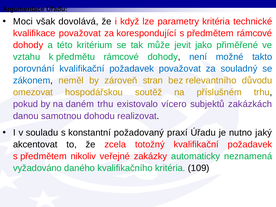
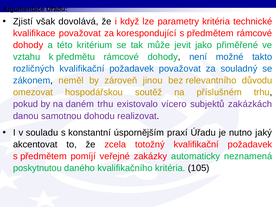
Moci: Moci -> Zjistí (23, 21)
porovnání: porovnání -> rozličných (34, 69)
stran: stran -> jinou (153, 81)
požadovaný: požadovaný -> úspornějším (139, 133)
nikoliv: nikoliv -> pomíjí (83, 156)
vyžadováno: vyžadováno -> poskytnutou (37, 168)
109: 109 -> 105 (199, 168)
